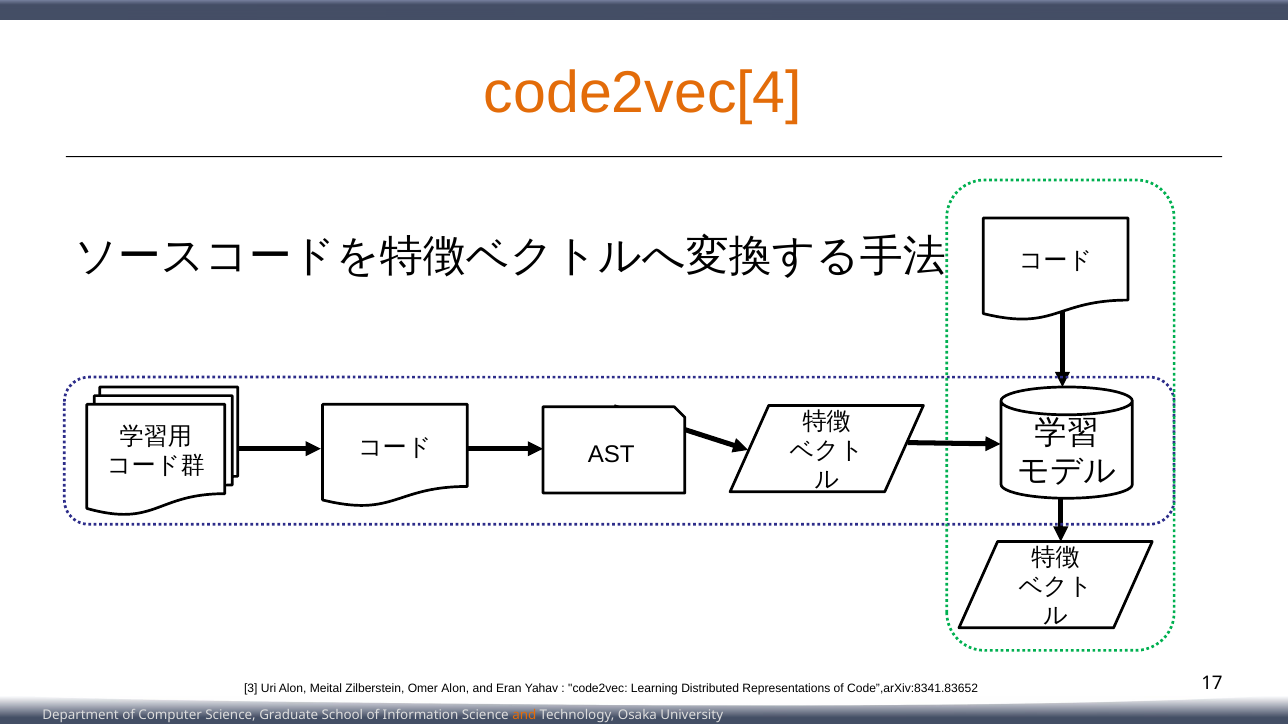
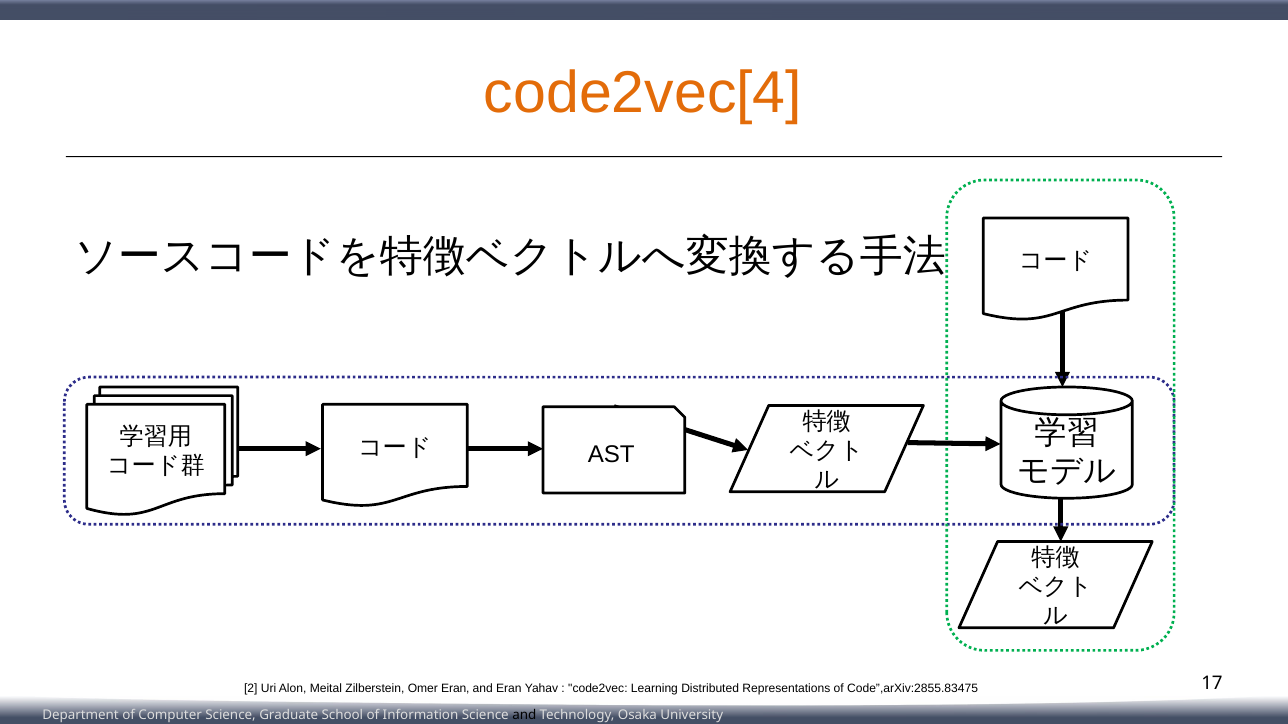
3: 3 -> 2 (251, 689)
Omer Alon: Alon -> Eran (455, 689)
Code”,arXiv:8341.83652: Code”,arXiv:8341.83652 -> Code”,arXiv:2855.83475 (913, 689)
and colour: orange -> black (524, 715)
